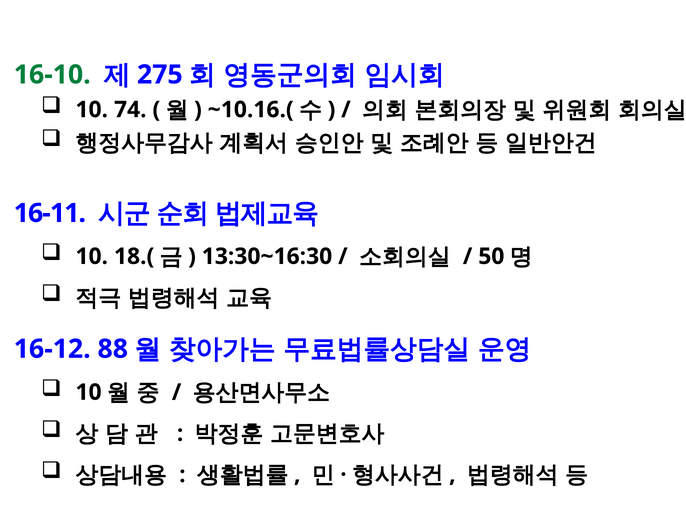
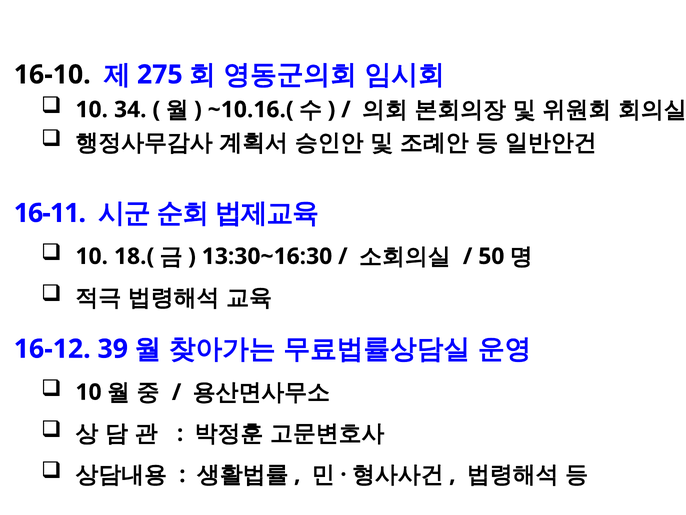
16-10 colour: green -> black (52, 75)
74: 74 -> 34 (130, 110)
88: 88 -> 39 (113, 349)
